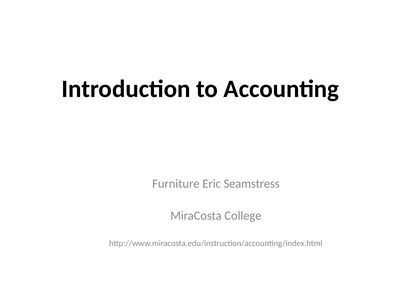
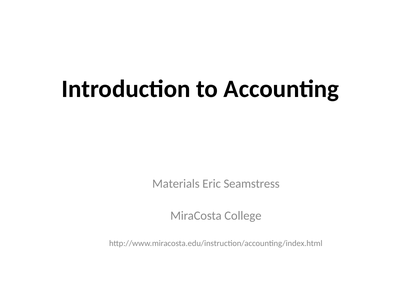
Furniture: Furniture -> Materials (176, 184)
